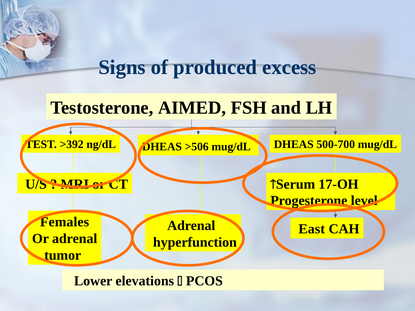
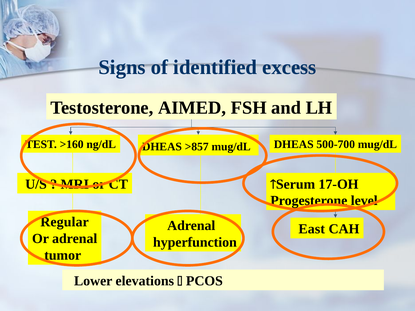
produced: produced -> identified (215, 67)
>392: >392 -> >160 (72, 145)
>506: >506 -> >857 (197, 147)
Females: Females -> Regular (65, 222)
